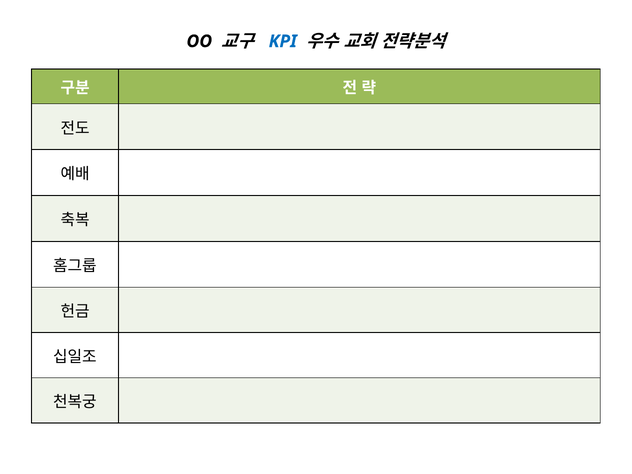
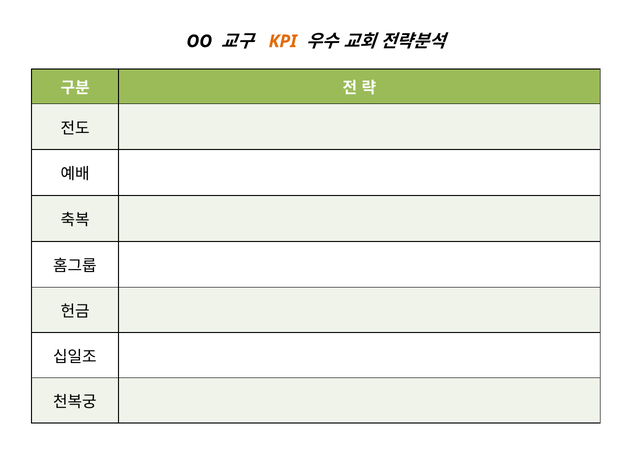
KPI colour: blue -> orange (283, 41)
